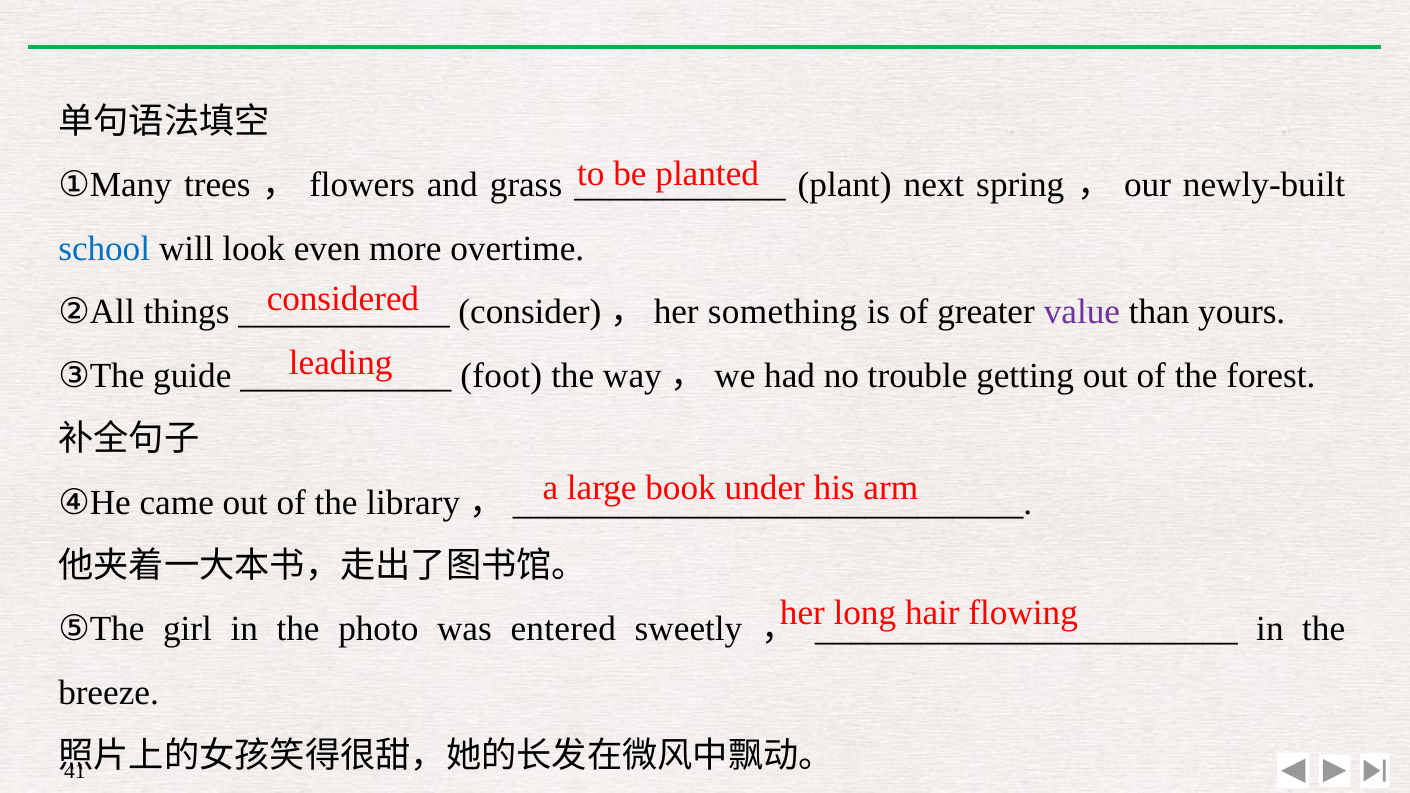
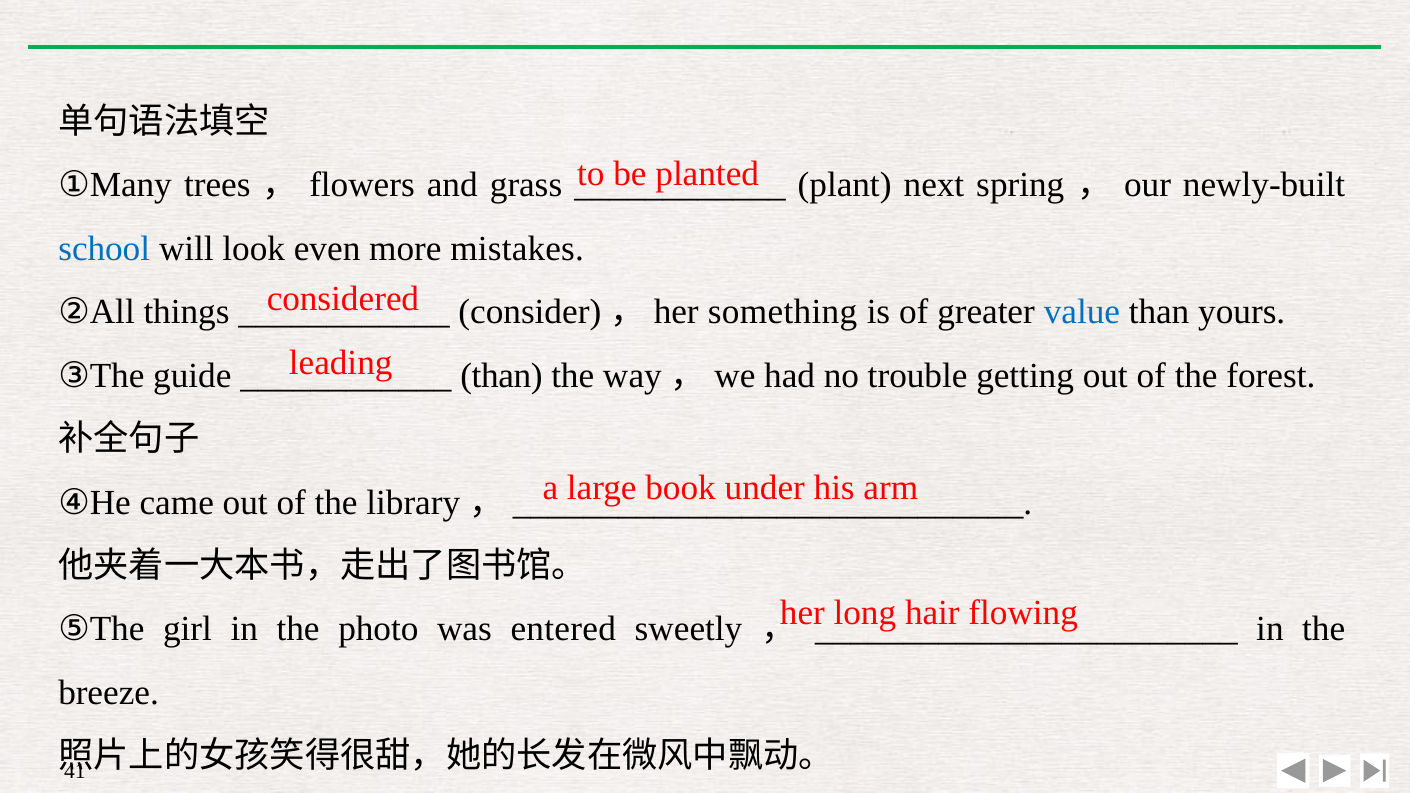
overtime: overtime -> mistakes (517, 249)
value colour: purple -> blue (1082, 312)
foot: foot -> than (501, 376)
